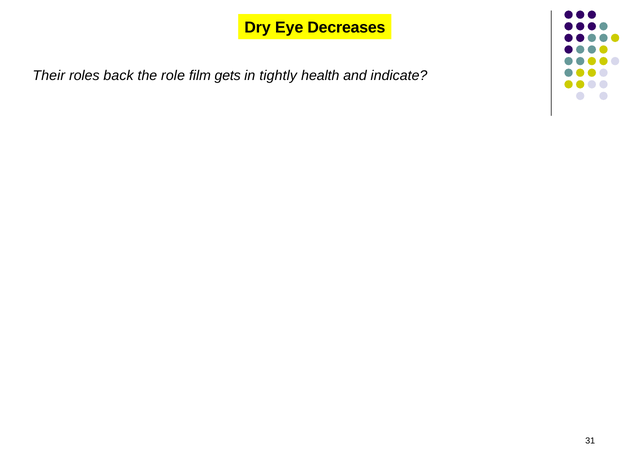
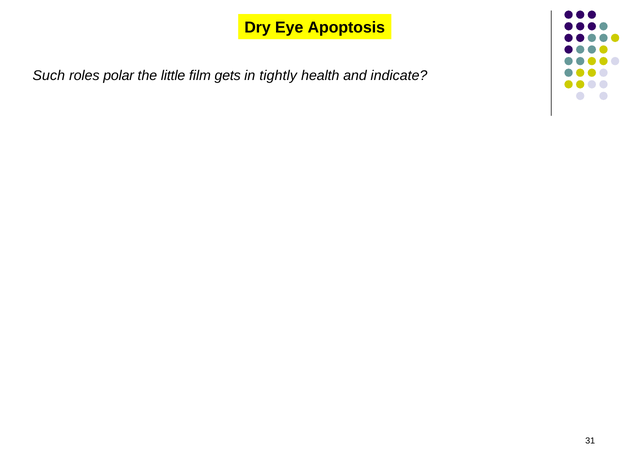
Decreases: Decreases -> Apoptosis (346, 28)
Their: Their -> Such (49, 76)
back: back -> polar (119, 76)
role: role -> little (173, 76)
